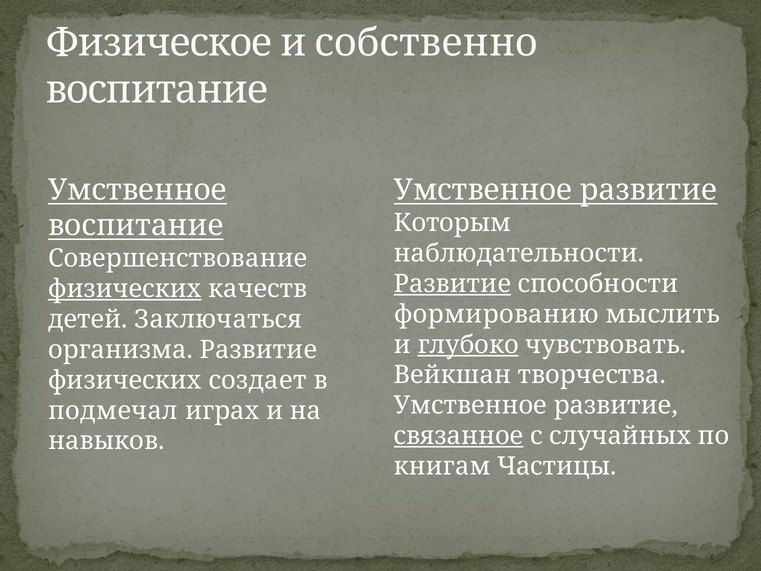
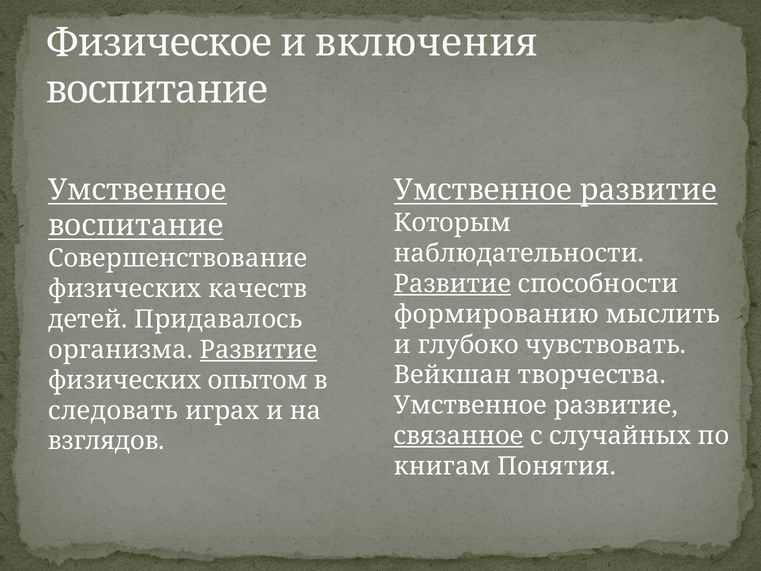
собственно: собственно -> включения (426, 43)
физических underline: present -> none (125, 289)
Заключаться: Заключаться -> Придавалось (218, 319)
глубоко underline: present -> none (468, 344)
Развитие underline: none -> present (258, 350)
создает: создает -> опытом (258, 380)
подмечал: подмечал -> следовать (113, 410)
навыков: навыков -> взглядов (106, 441)
Частицы: Частицы -> Понятия (557, 466)
